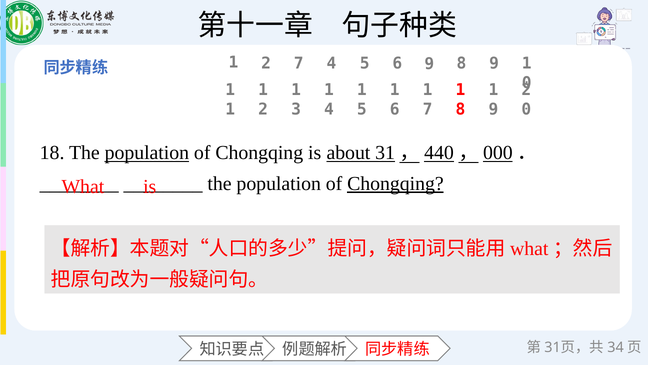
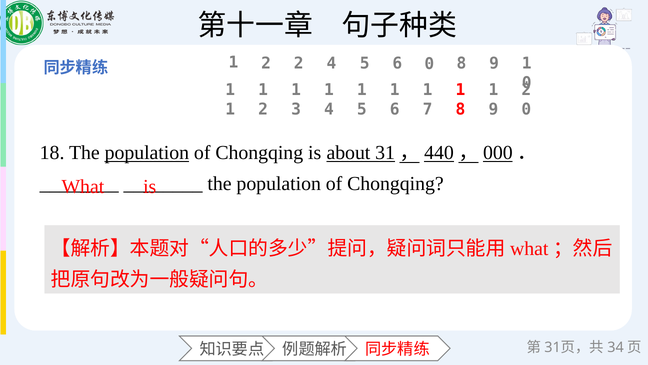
2 7: 7 -> 2 (299, 63)
6 9: 9 -> 0 (429, 64)
Chongqing underline: present -> none (395, 184)
